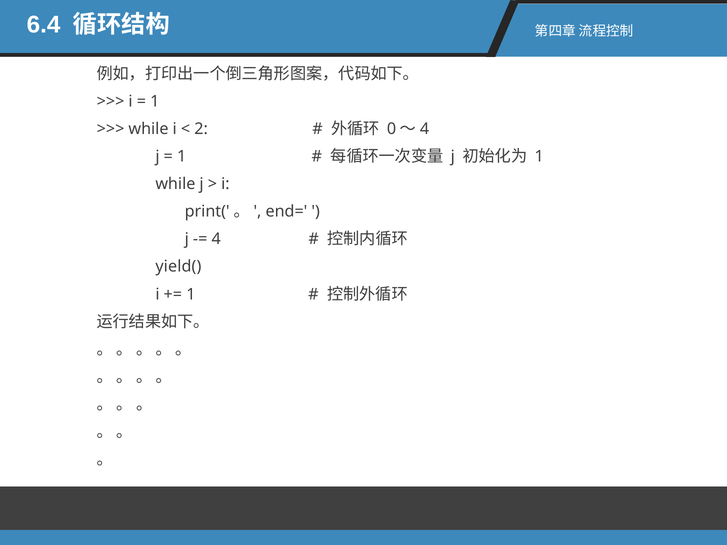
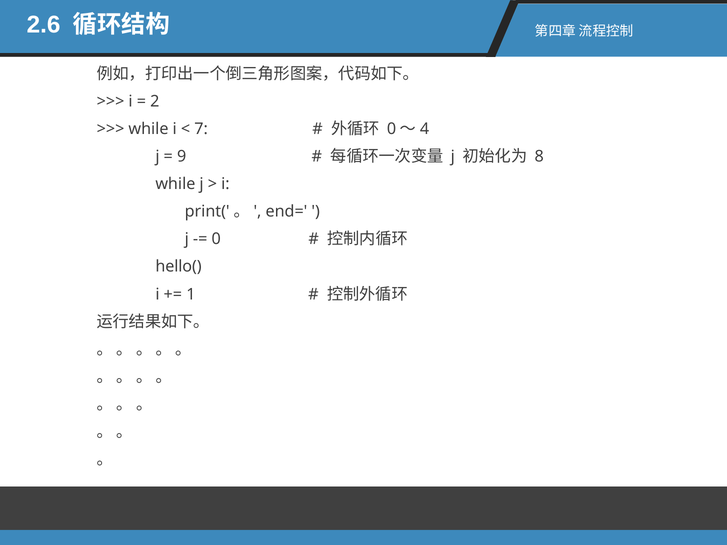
6.4: 6.4 -> 2.6 (44, 25)
1: 1 -> 2 (155, 102)
2: 2 -> 7 (201, 129)
1: 1 -> 9 (182, 157)
1: 1 -> 8 (539, 157)
4: 4 -> 0 (216, 239)
yield(: yield( -> hello( (179, 267)
